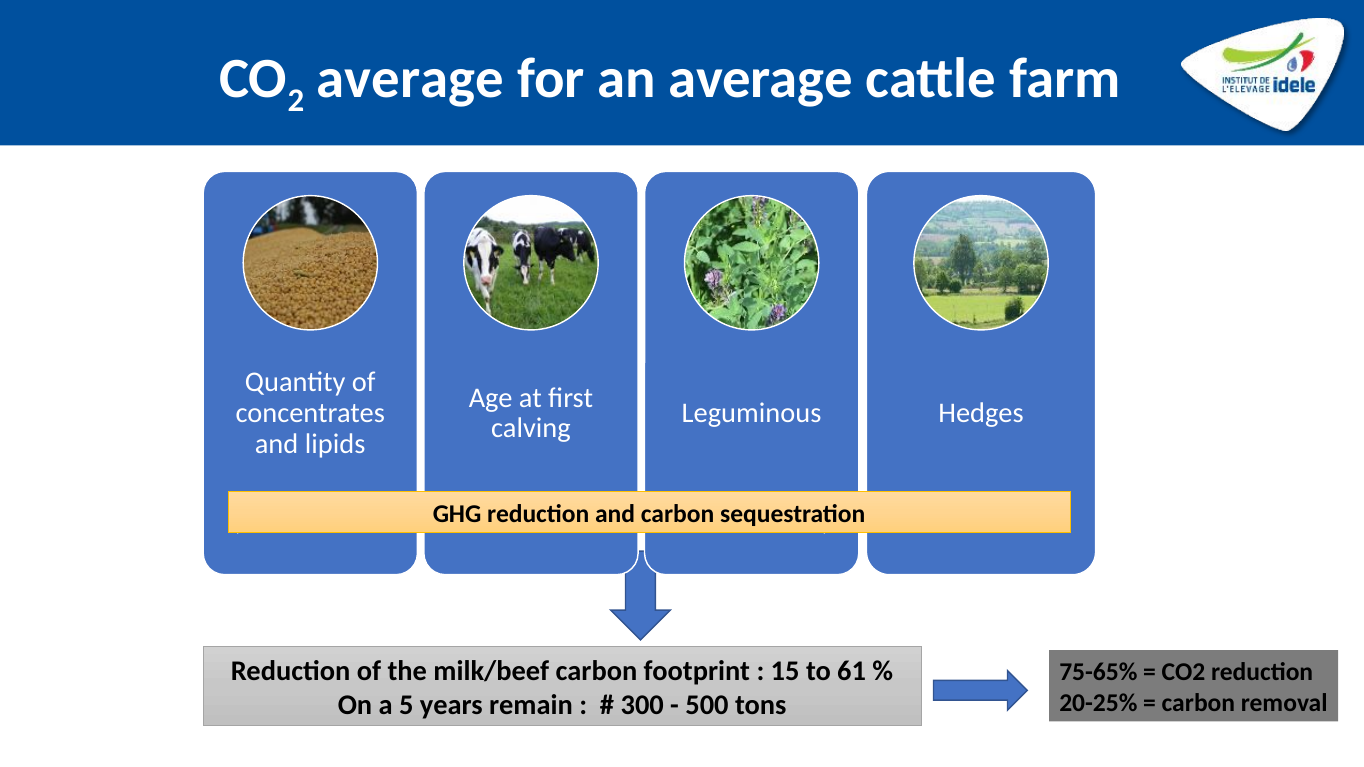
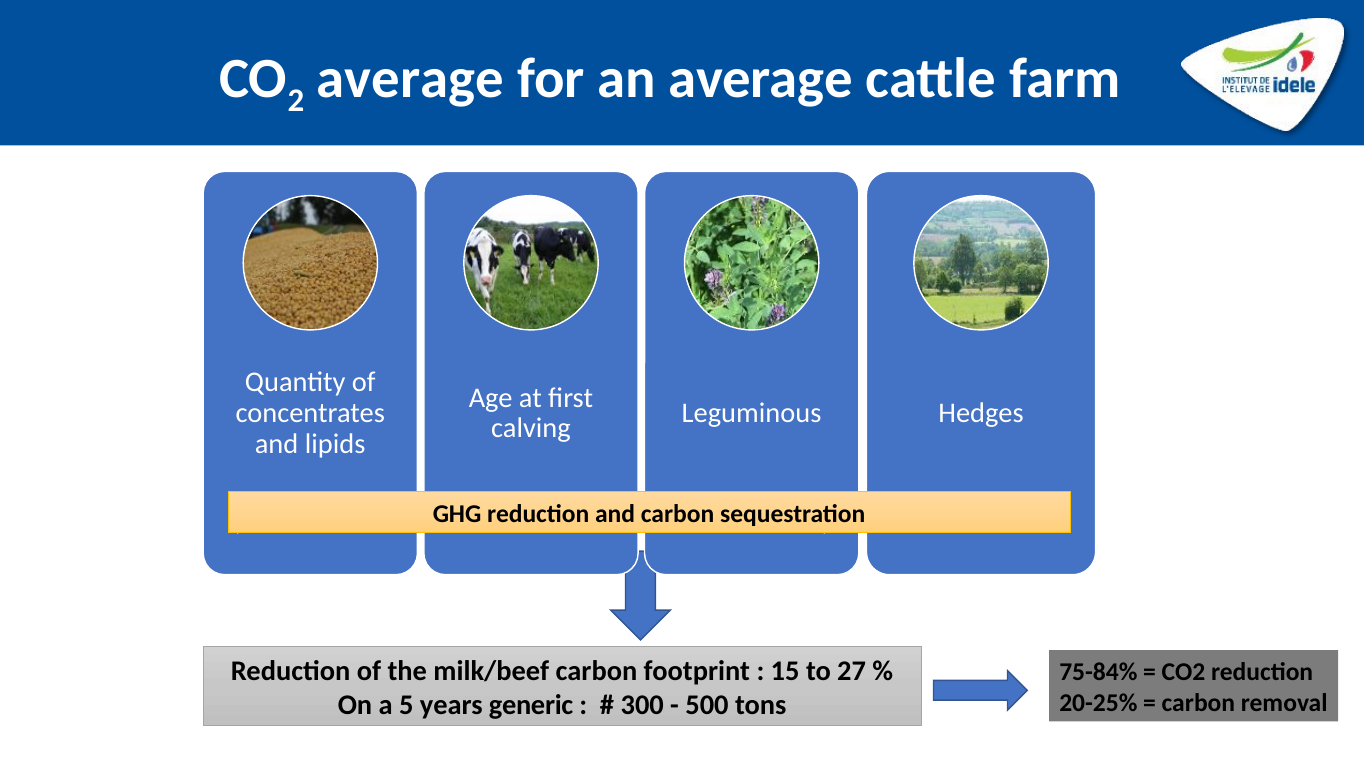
61: 61 -> 27 (852, 671)
75-65%: 75-65% -> 75-84% (1098, 672)
remain: remain -> generic (531, 705)
